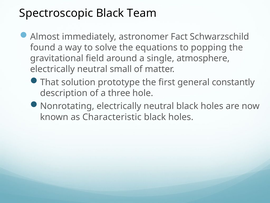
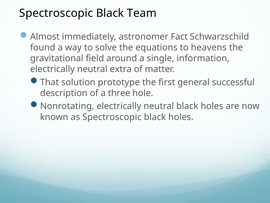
popping: popping -> heavens (209, 47)
atmosphere: atmosphere -> information (203, 58)
small: small -> extra (121, 69)
constantly: constantly -> successful (233, 82)
as Characteristic: Characteristic -> Spectroscopic (112, 117)
